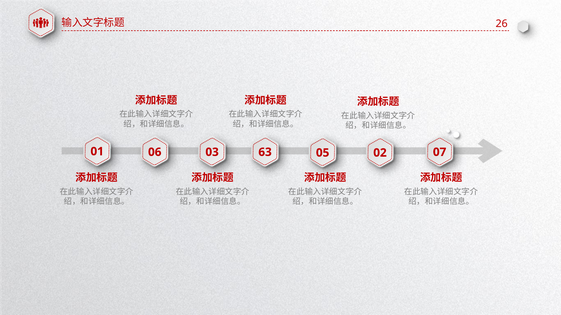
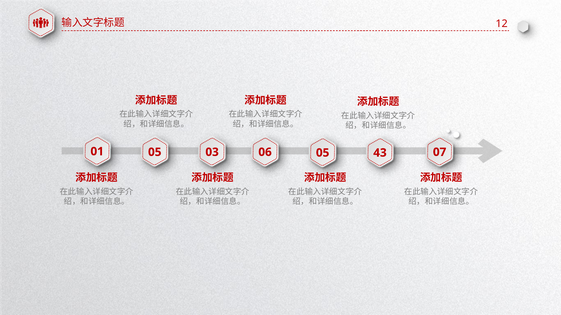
26: 26 -> 12 (502, 24)
01 06: 06 -> 05 (155, 152)
63: 63 -> 06 (265, 152)
02: 02 -> 43 (380, 153)
